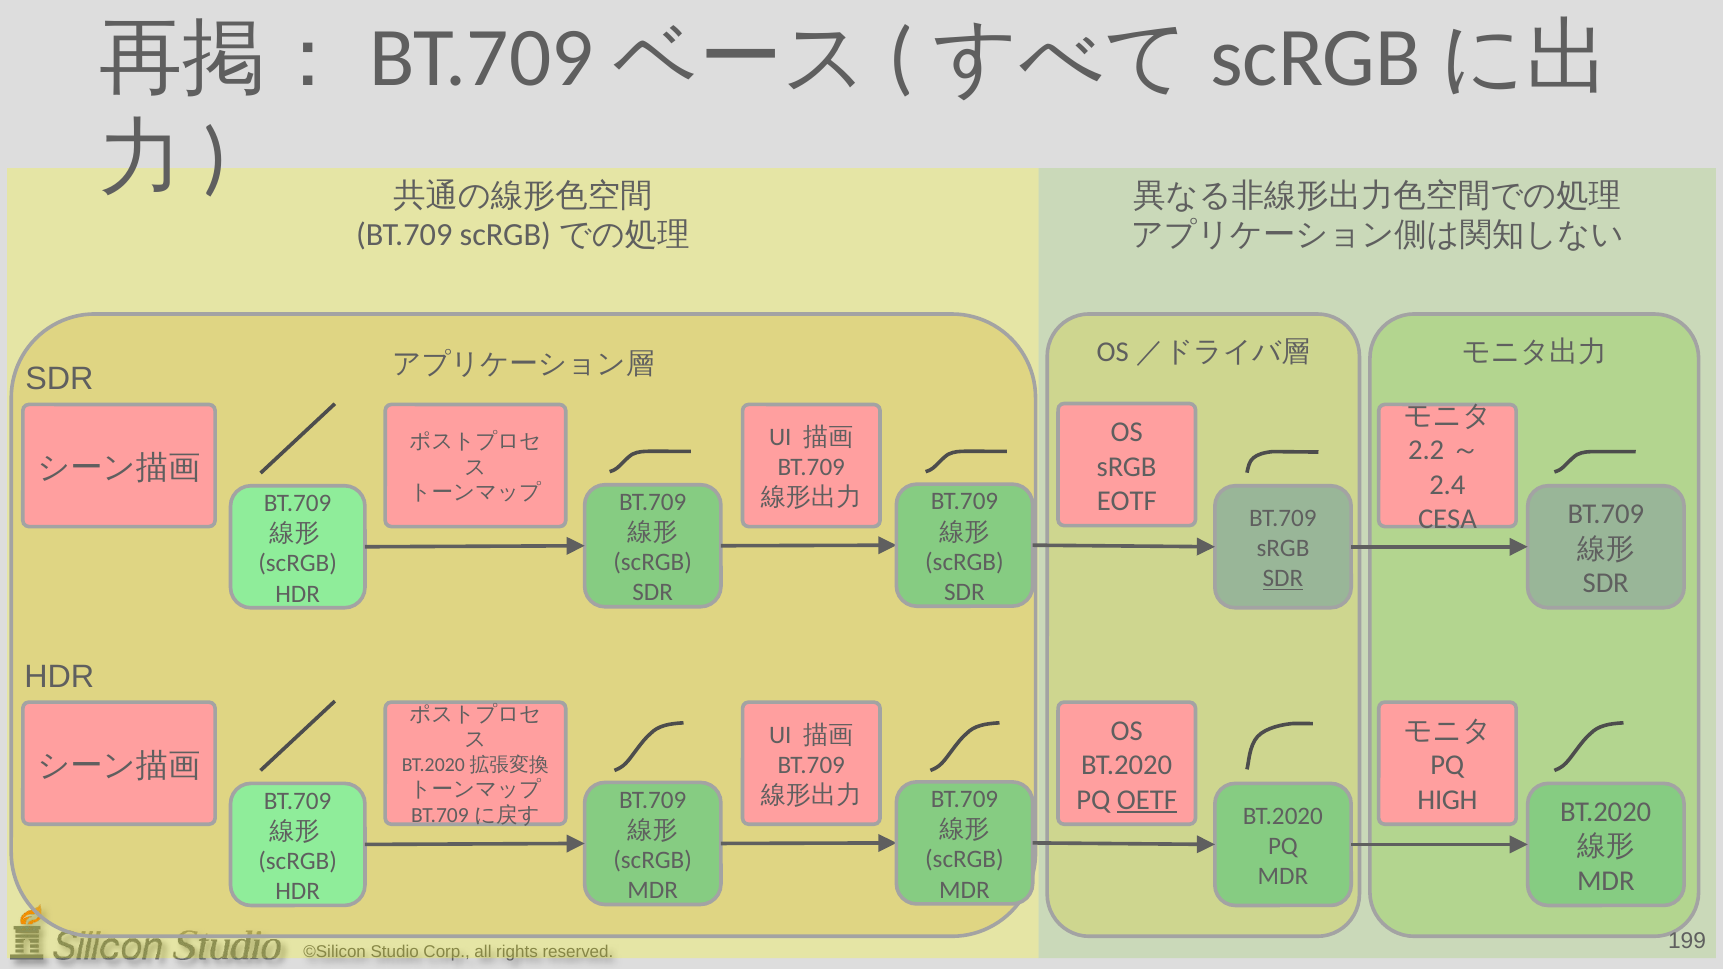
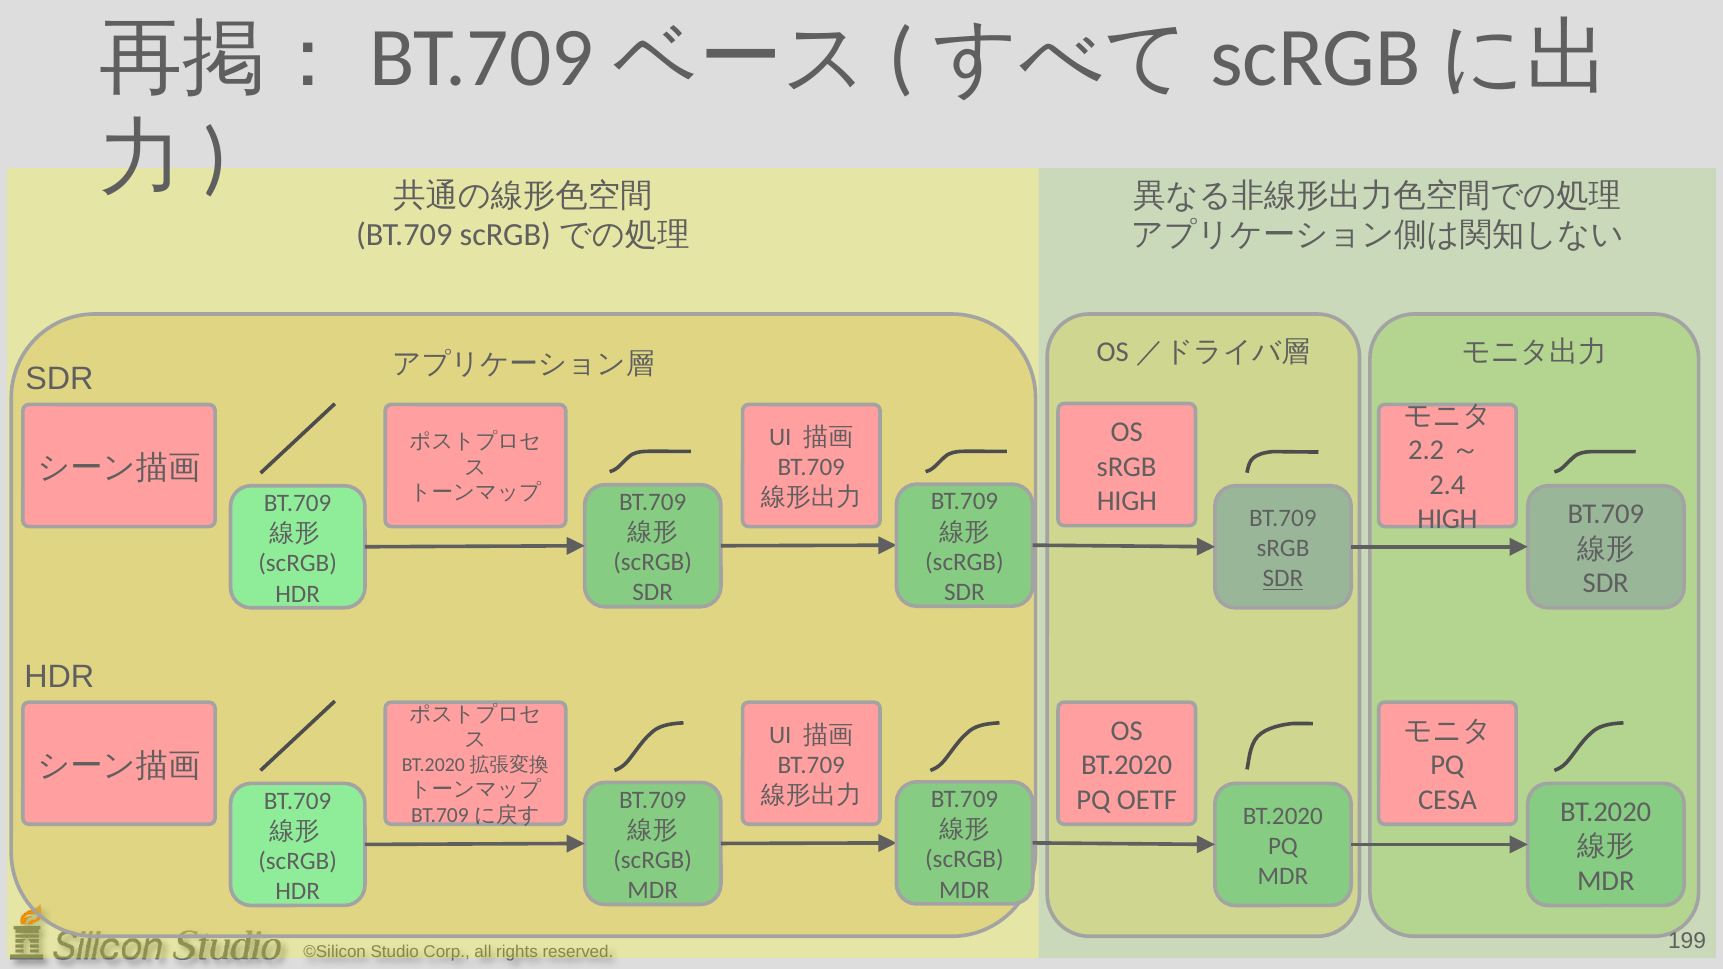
EOTF: EOTF -> HIGH (1127, 501)
CESA: CESA -> HIGH (1448, 519)
OETF underline: present -> none (1147, 800)
HIGH: HIGH -> CESA (1447, 800)
